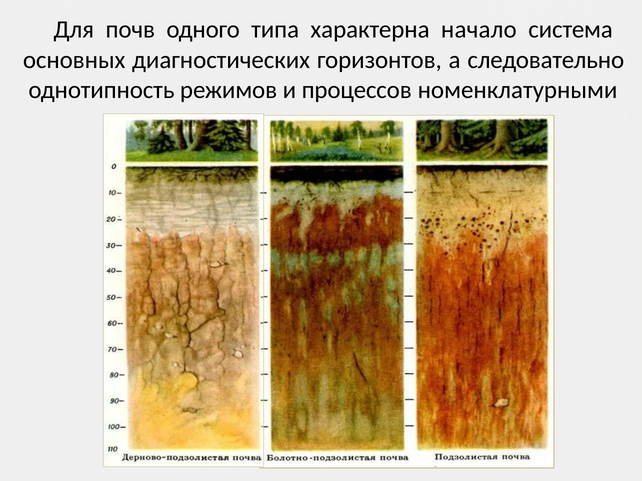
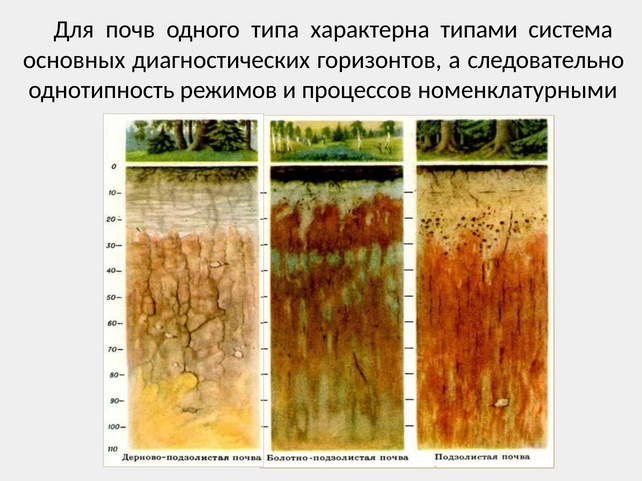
начало: начало -> типами (479, 30)
